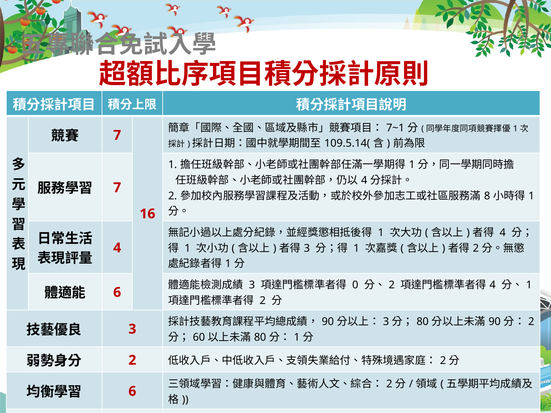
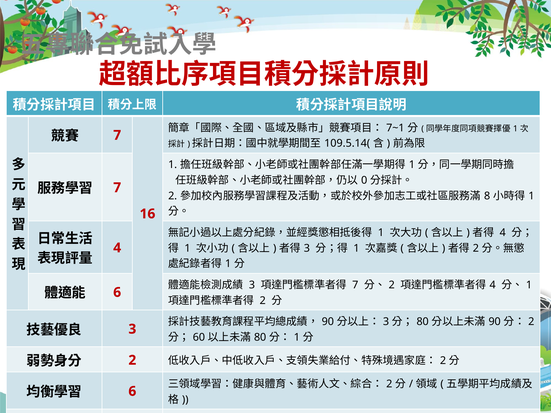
4: 4 -> 0 (364, 180)
0: 0 -> 7 (355, 285)
